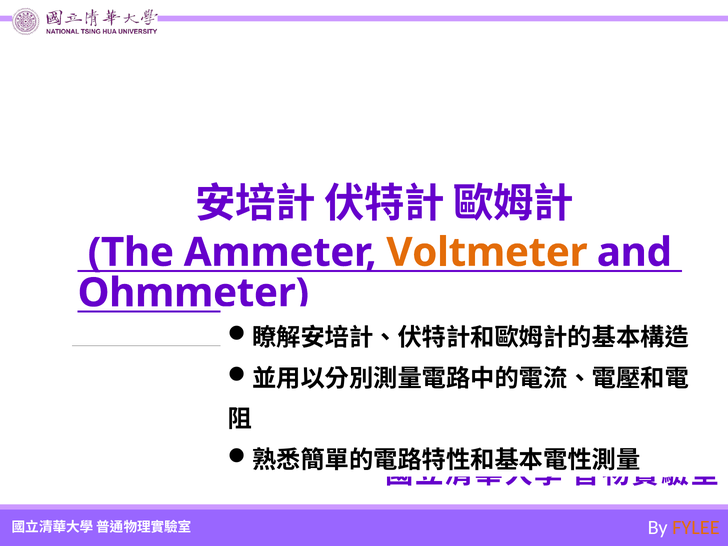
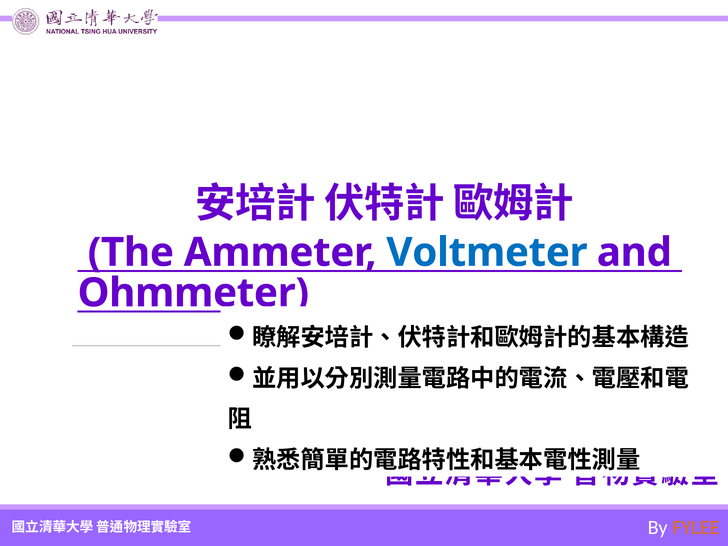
Voltmeter colour: orange -> blue (487, 253)
